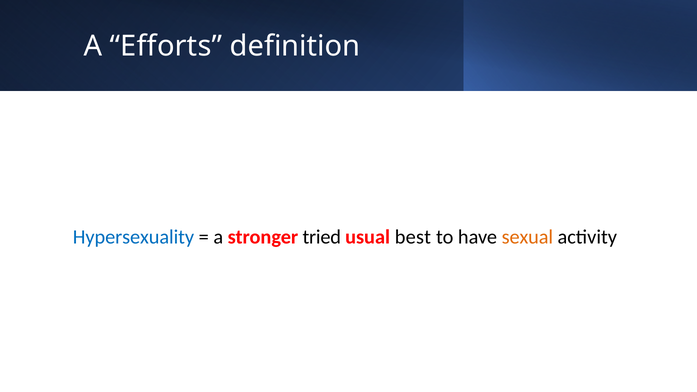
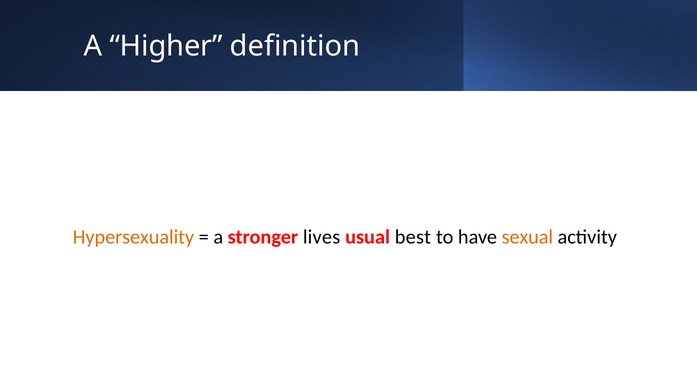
Efforts: Efforts -> Higher (166, 46)
Hypersexuality colour: blue -> orange (133, 237)
tried: tried -> lives (322, 237)
